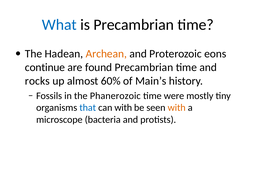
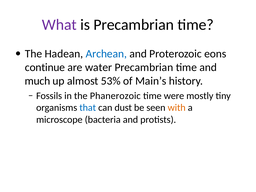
What colour: blue -> purple (59, 25)
Archean colour: orange -> blue (106, 54)
found: found -> water (99, 67)
rocks: rocks -> much (38, 81)
60%: 60% -> 53% (111, 81)
can with: with -> dust (123, 108)
